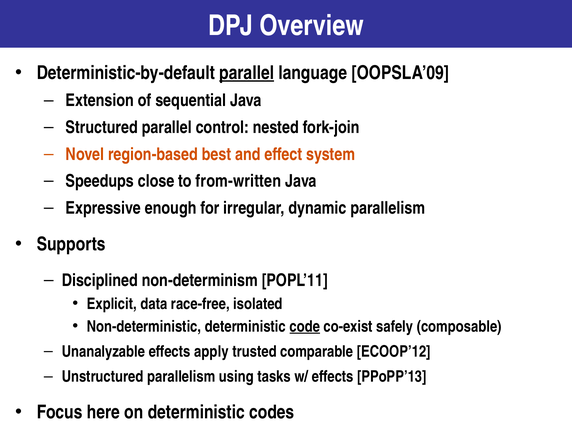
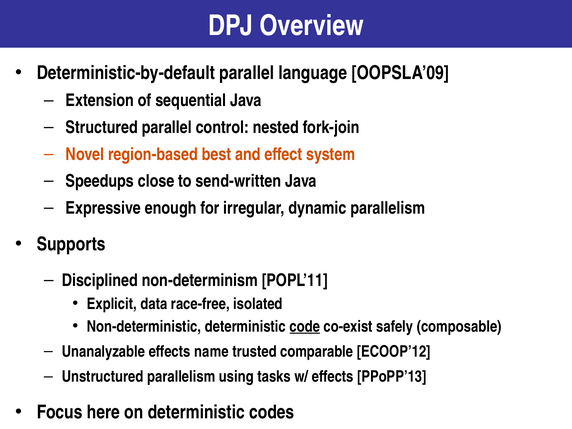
parallel underline: present -> none (247, 73)
from-written: from-written -> send-written (238, 181)
apply: apply -> name (211, 352)
